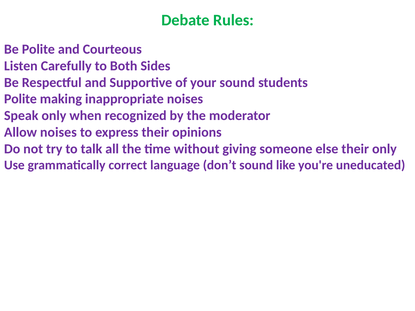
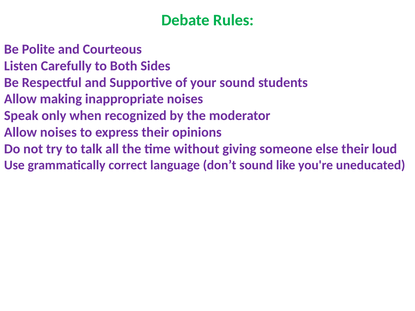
Polite: Polite -> Allow (20, 99)
their only: only -> loud (384, 149)
